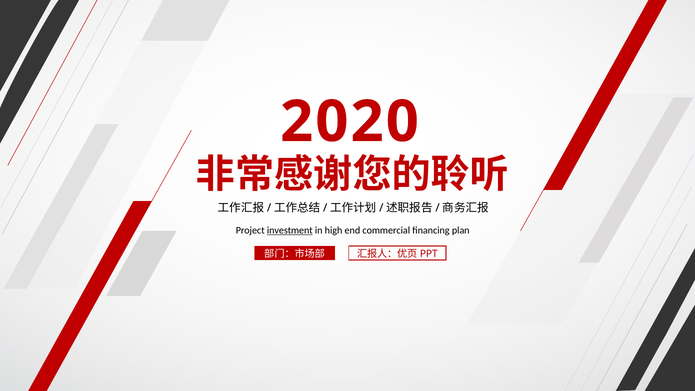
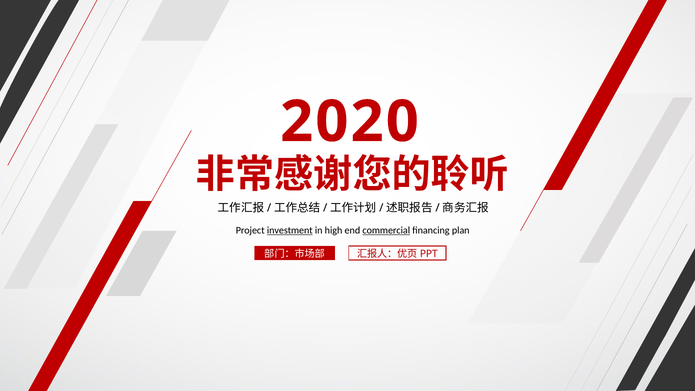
commercial underline: none -> present (386, 230)
